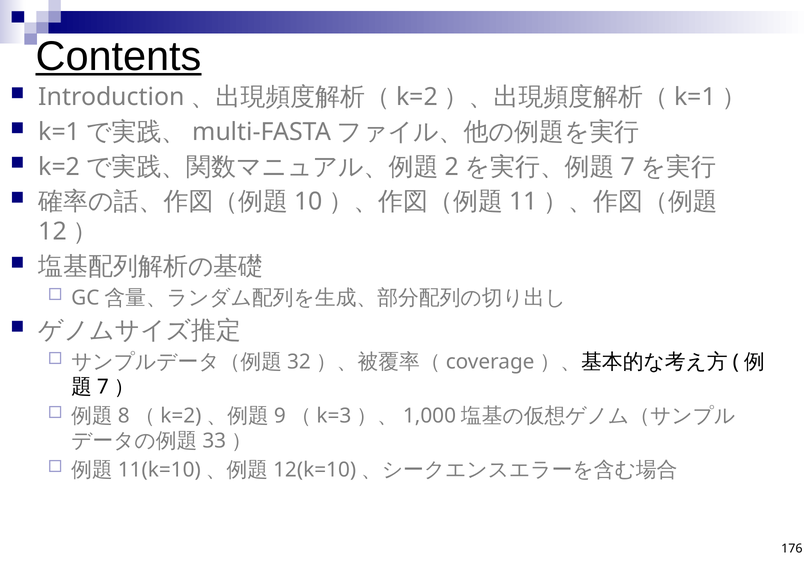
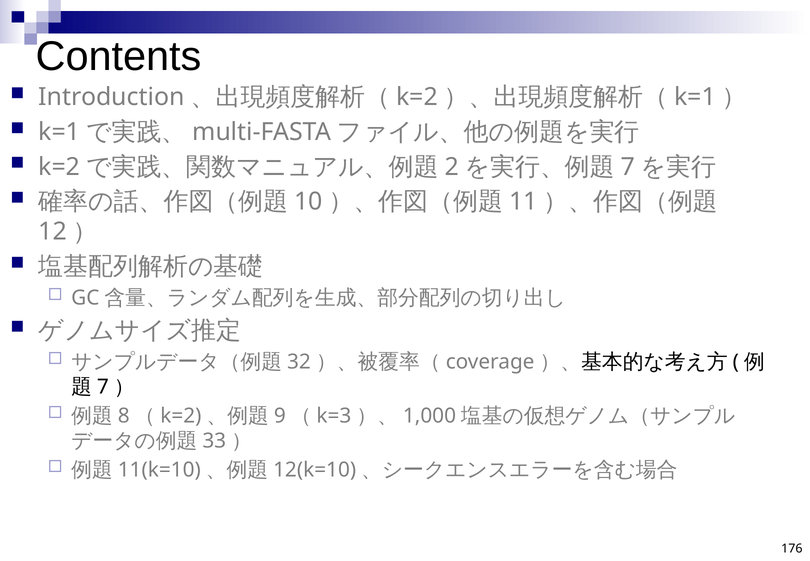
Contents underline: present -> none (119, 56)
